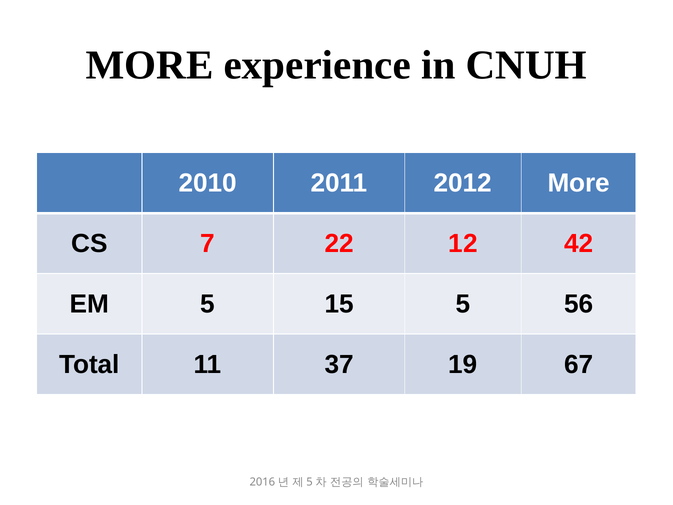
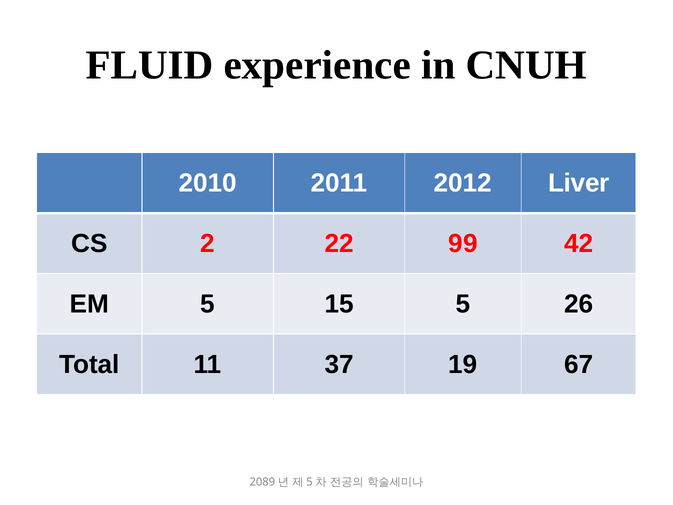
MORE: MORE -> FLUID (150, 65)
2012 More: More -> Liver (579, 183)
7: 7 -> 2 (208, 244)
12: 12 -> 99 (463, 244)
56: 56 -> 26 (579, 304)
2016: 2016 -> 2089 (262, 482)
